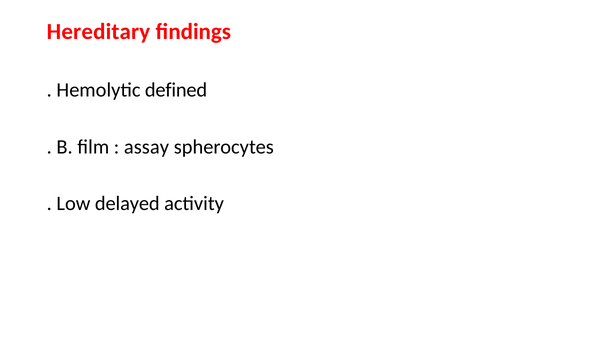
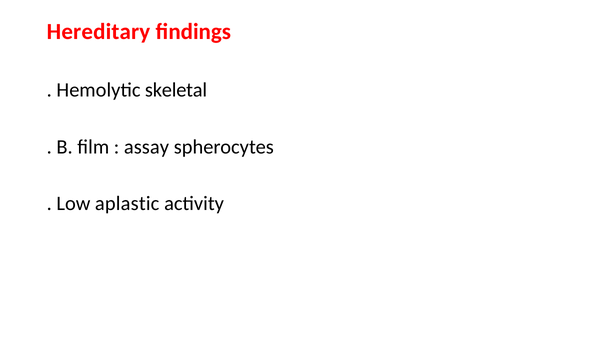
defined: defined -> skeletal (176, 90)
delayed: delayed -> aplastic (127, 204)
